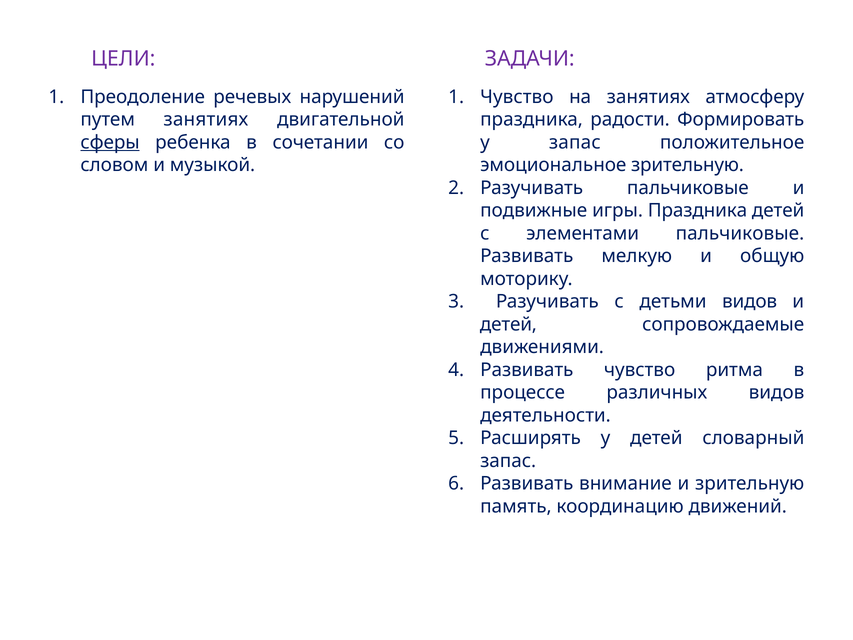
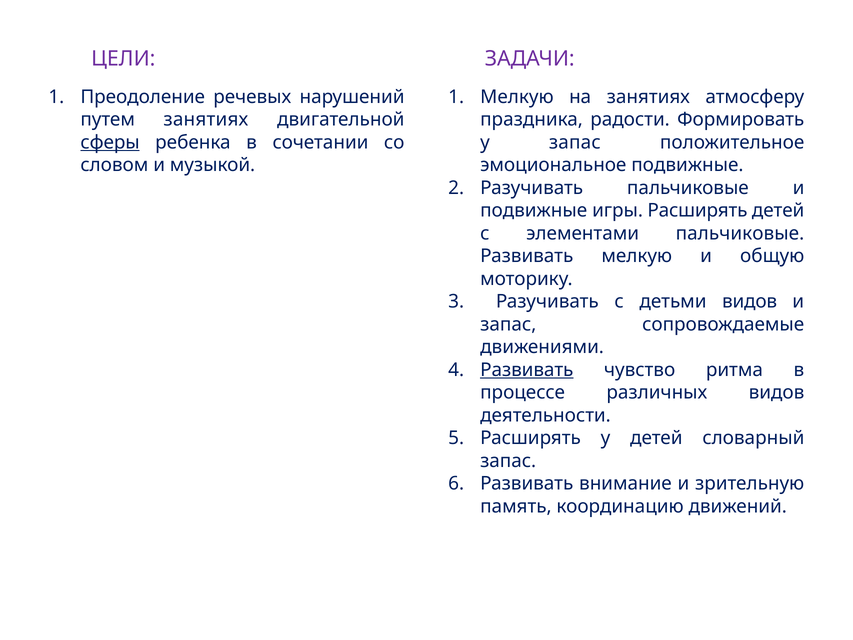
Чувство: Чувство -> Мелкую (517, 97)
эмоциональное зрительную: зрительную -> подвижные (687, 165)
игры Праздника: Праздника -> Расширять (698, 211)
детей: детей -> запас (508, 324)
Развивать underline: none -> present (527, 370)
